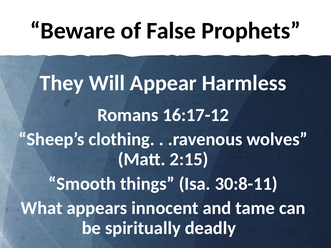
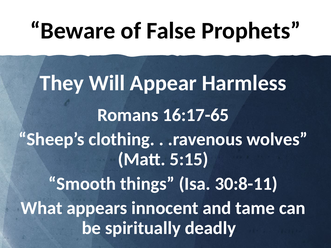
16:17-12: 16:17-12 -> 16:17-65 (196, 115)
2:15: 2:15 -> 5:15 (189, 159)
